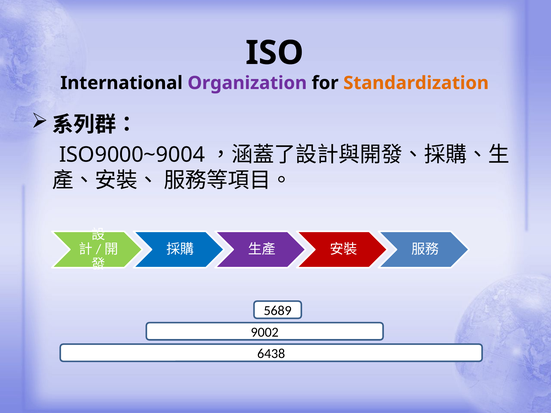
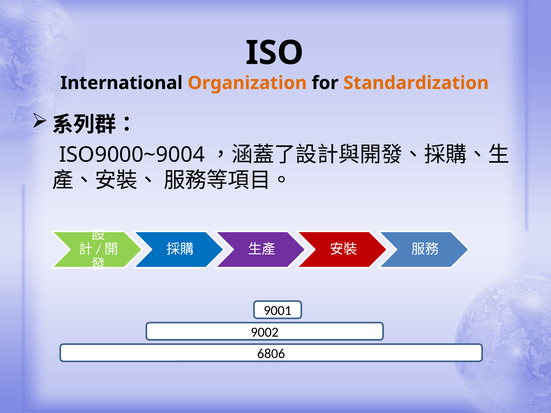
Organization colour: purple -> orange (247, 83)
5689: 5689 -> 9001 (278, 311)
6438: 6438 -> 6806 (271, 354)
